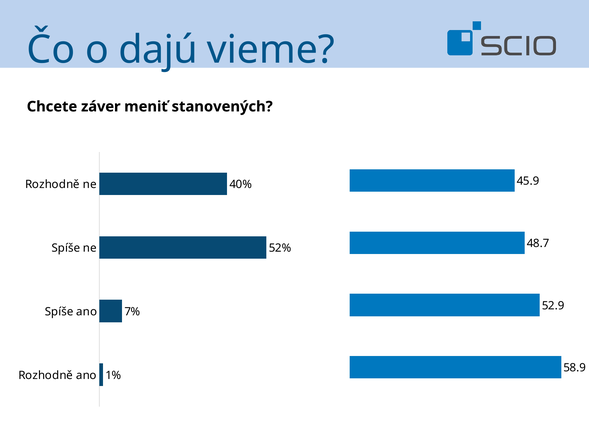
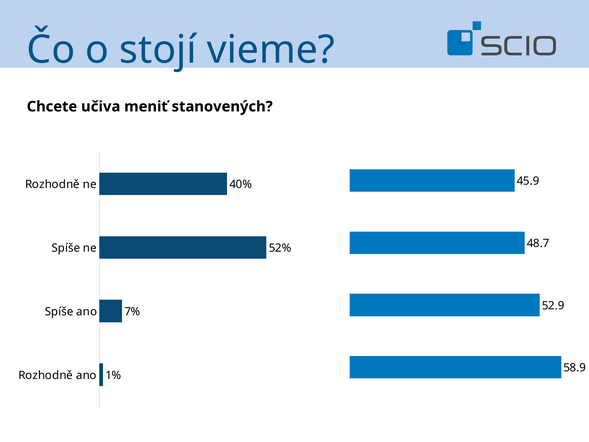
dajú: dajú -> stojí (158, 50)
záver: záver -> učiva (101, 107)
